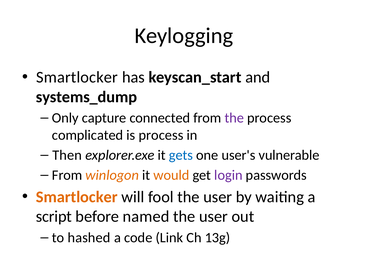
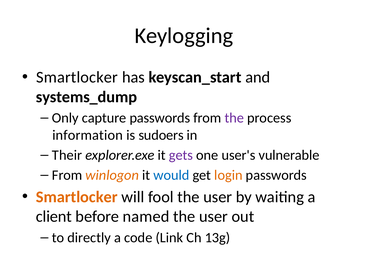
capture connected: connected -> passwords (160, 118)
complicated: complicated -> information (88, 135)
is process: process -> sudoers (161, 135)
Then: Then -> Their (67, 155)
gets colour: blue -> purple (181, 155)
would colour: orange -> blue (171, 175)
login colour: purple -> orange (228, 175)
script: script -> client (54, 217)
hashed: hashed -> directly (89, 238)
